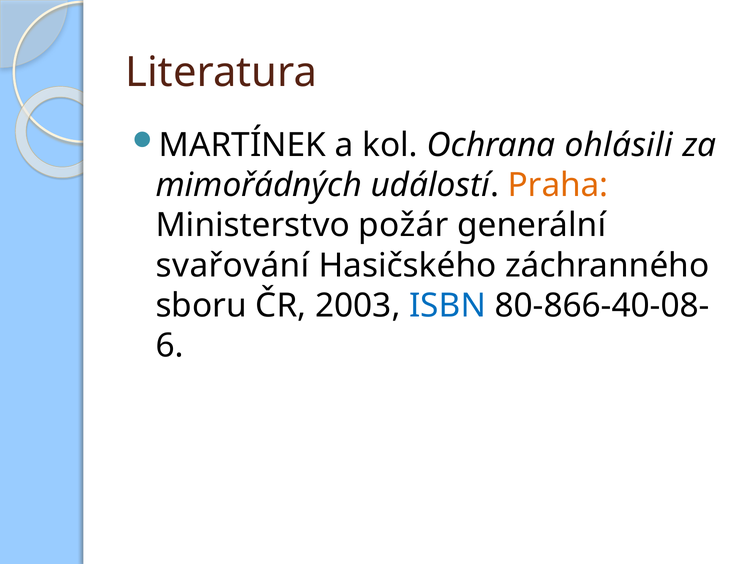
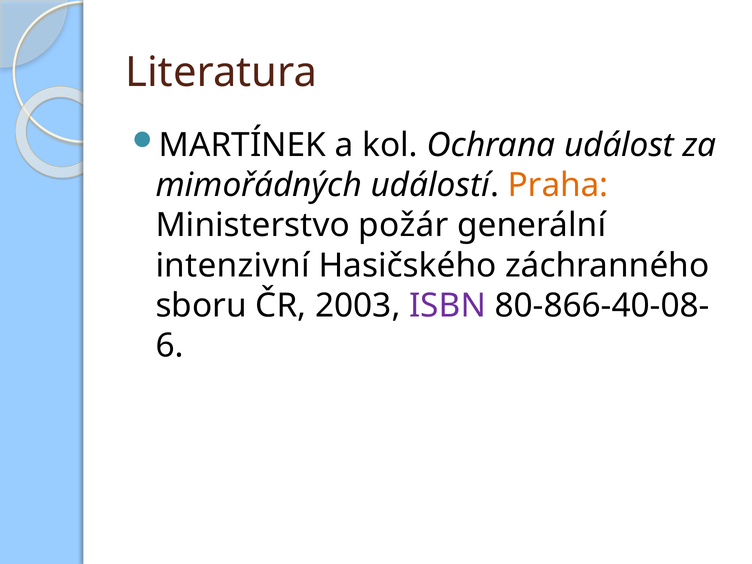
ohlásili: ohlásili -> událost (619, 145)
svařování: svařování -> intenzivní (233, 266)
ISBN colour: blue -> purple (448, 306)
